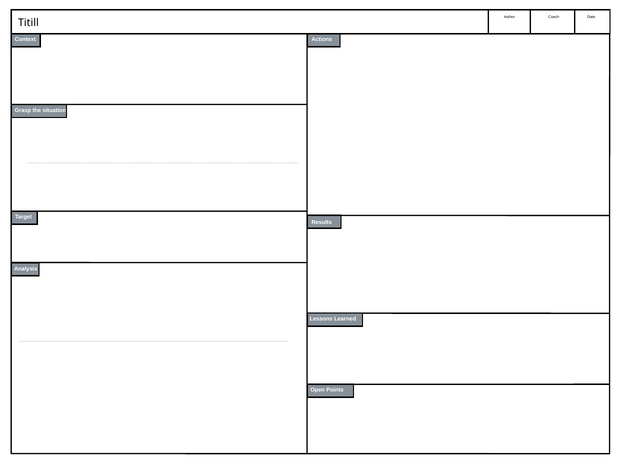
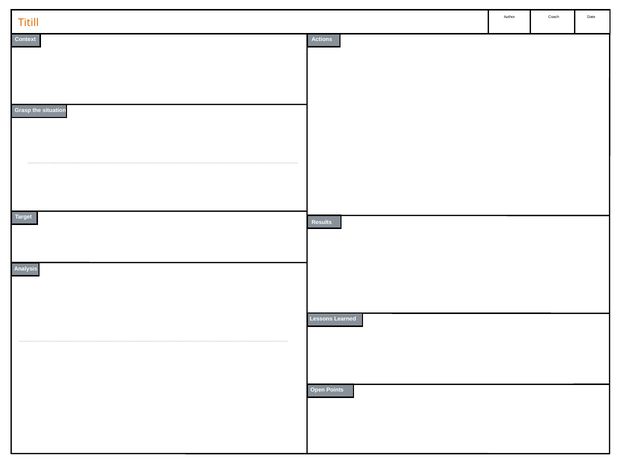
Titill colour: black -> orange (28, 23)
